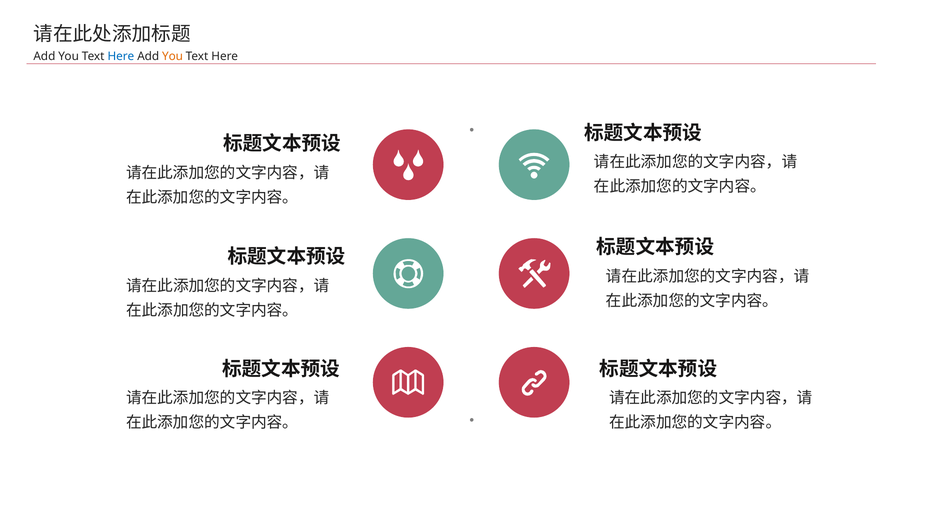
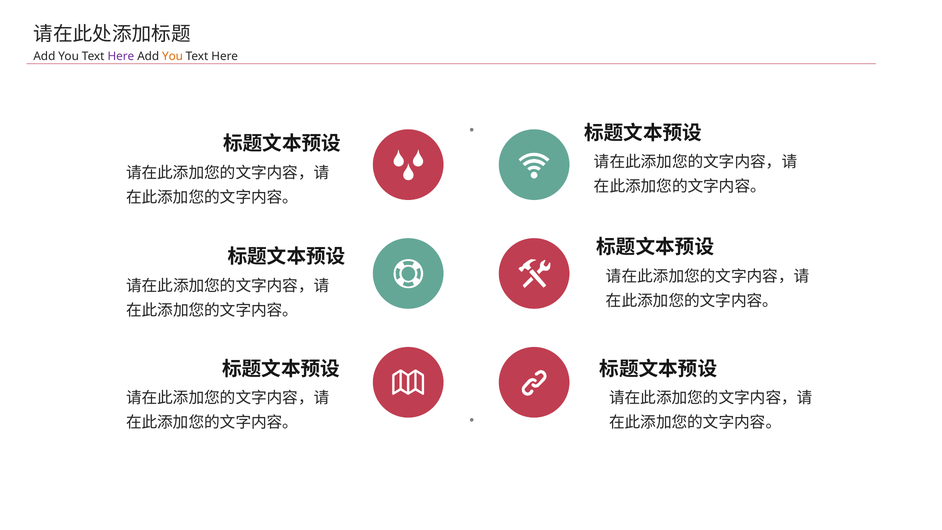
Here colour: blue -> purple (121, 56)
